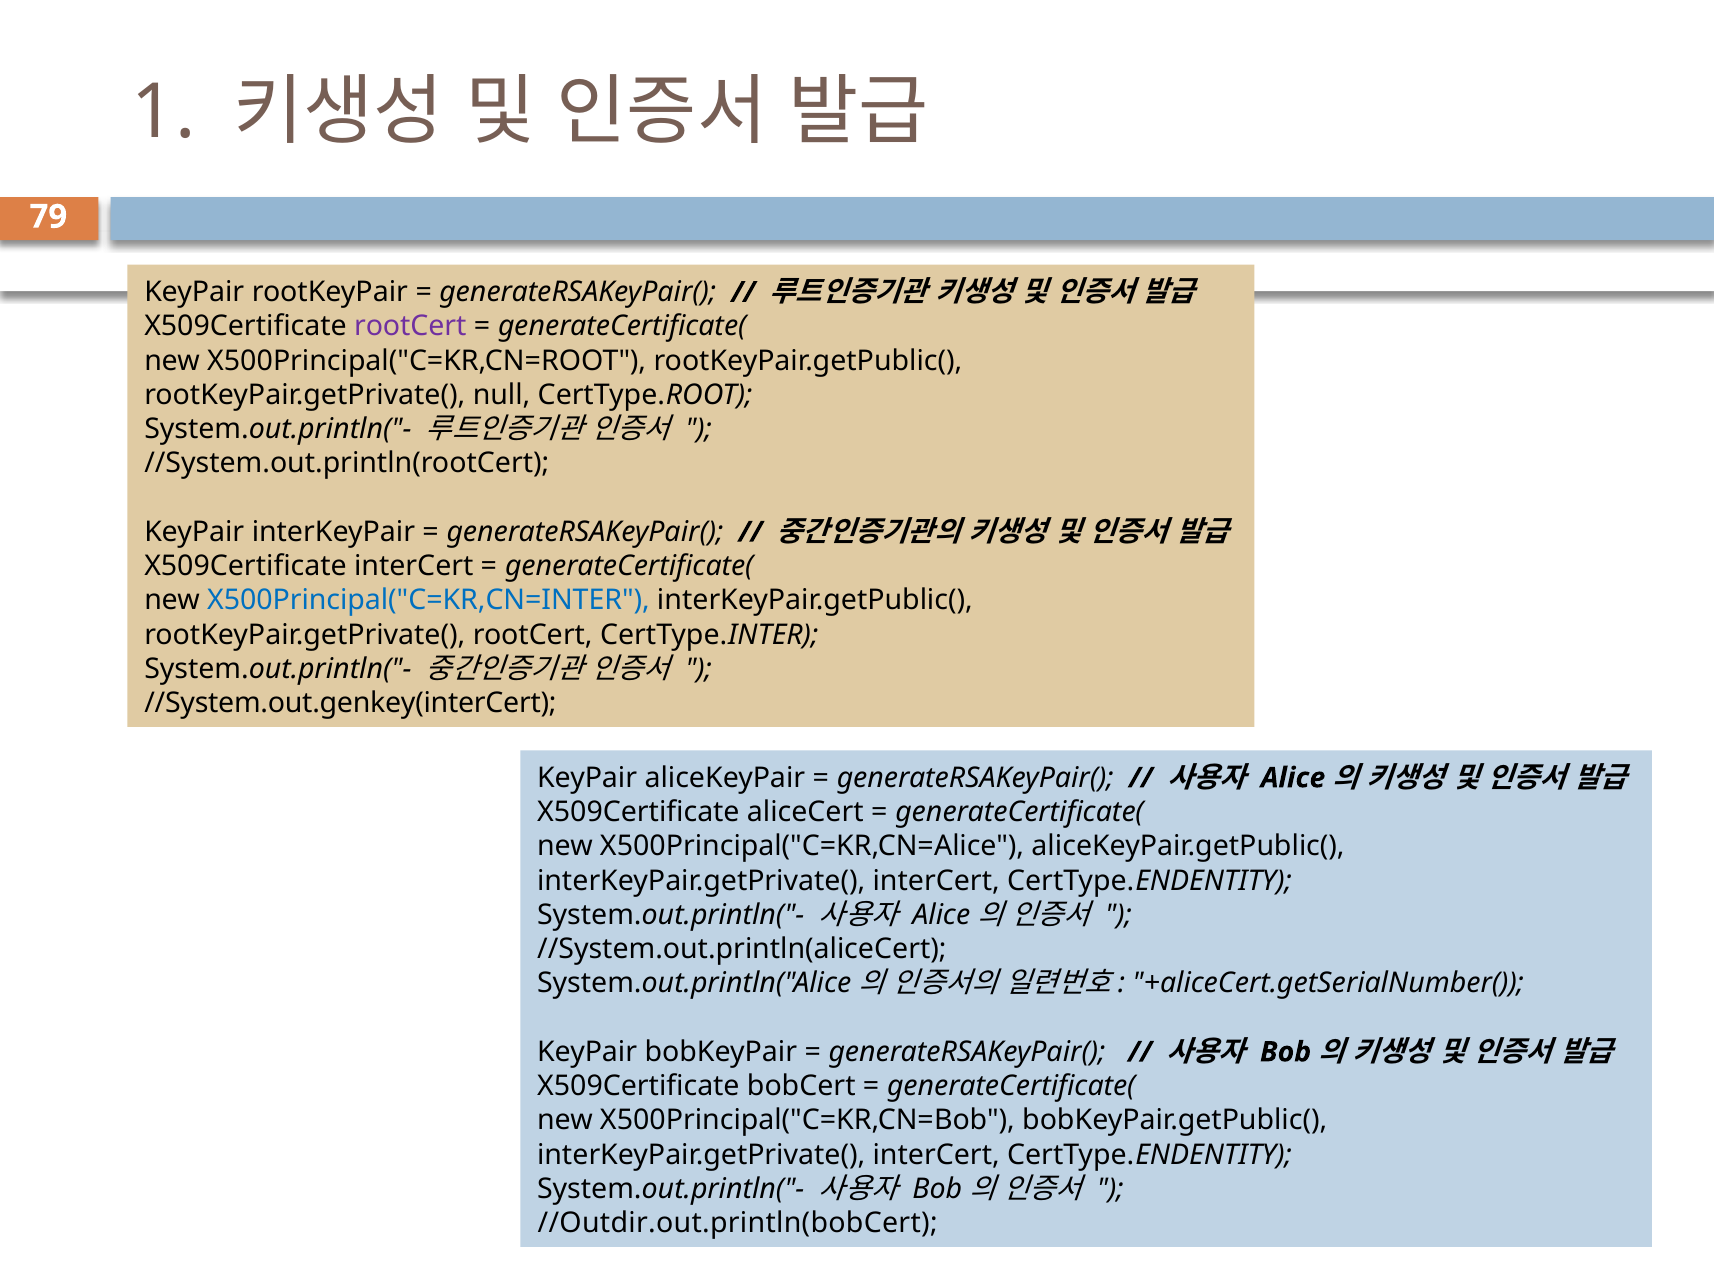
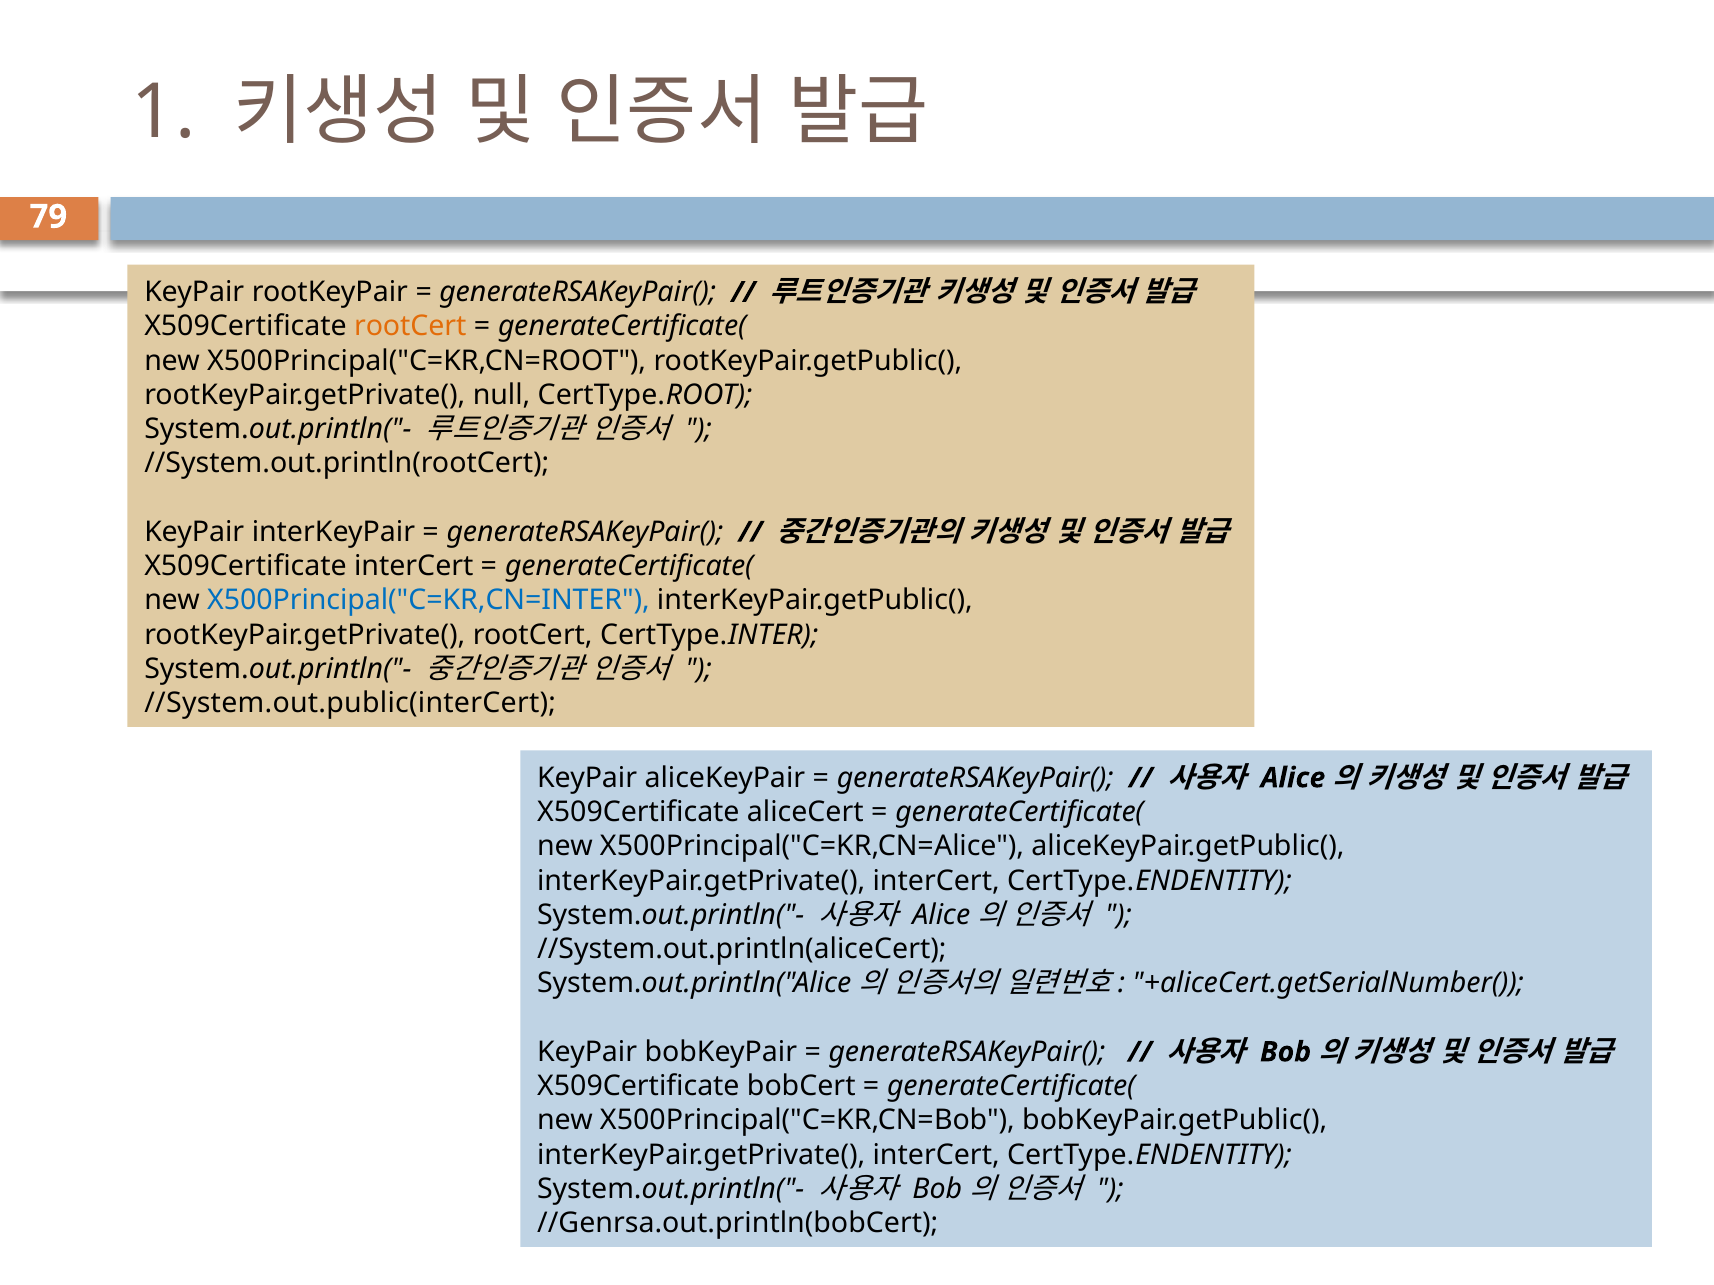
rootCert colour: purple -> orange (410, 327)
//System.out.genkey(interCert: //System.out.genkey(interCert -> //System.out.public(interCert (350, 704)
//Outdir.out.println(bobCert: //Outdir.out.println(bobCert -> //Genrsa.out.println(bobCert (738, 1224)
